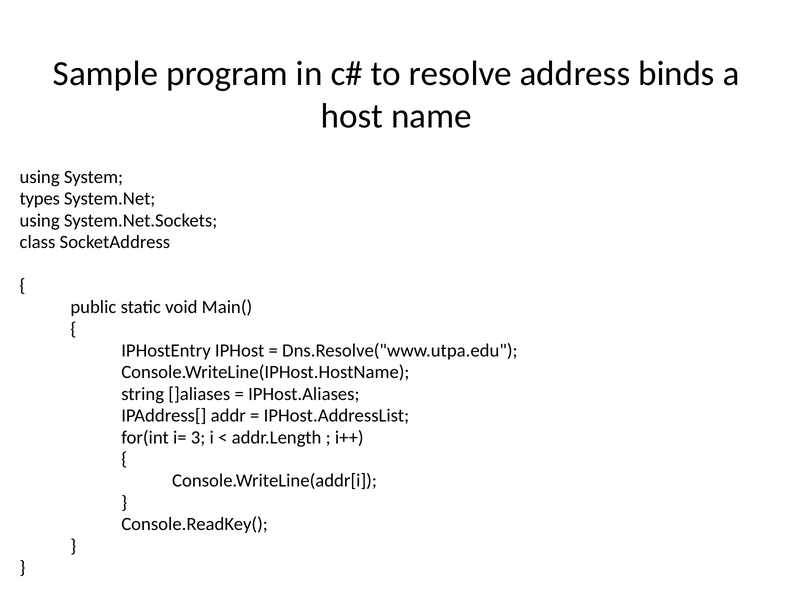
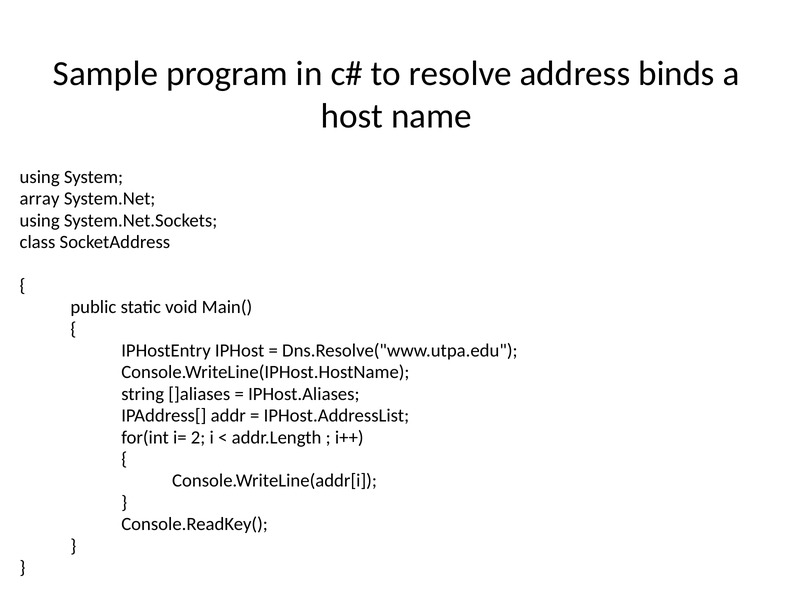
types: types -> array (40, 199)
3: 3 -> 2 (198, 437)
